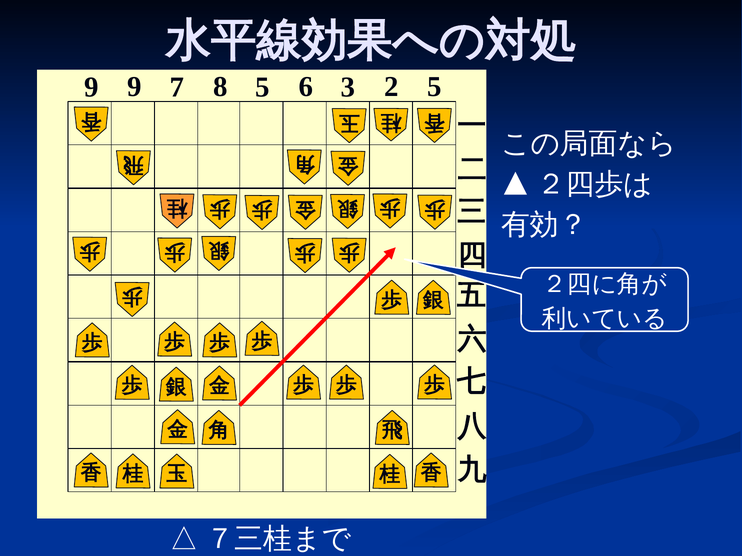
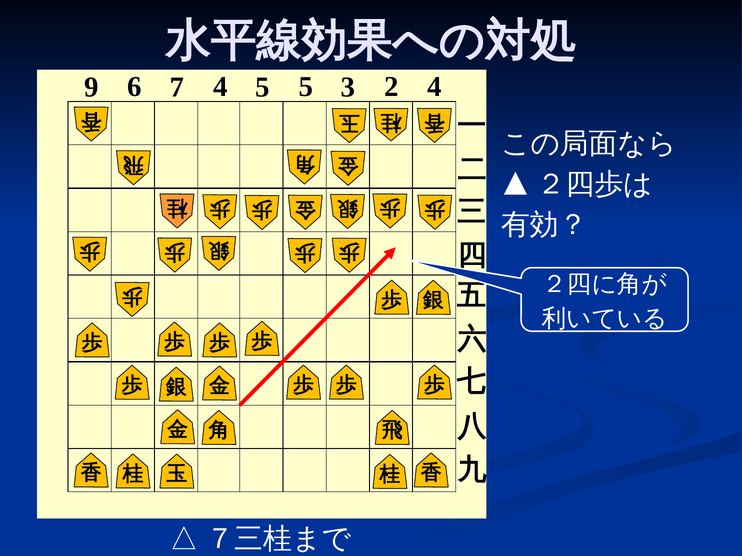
9 9: 9 -> 6 (135, 87)
7 8: 8 -> 4 (220, 87)
5 6: 6 -> 5 (306, 87)
2 5: 5 -> 4 (434, 87)
